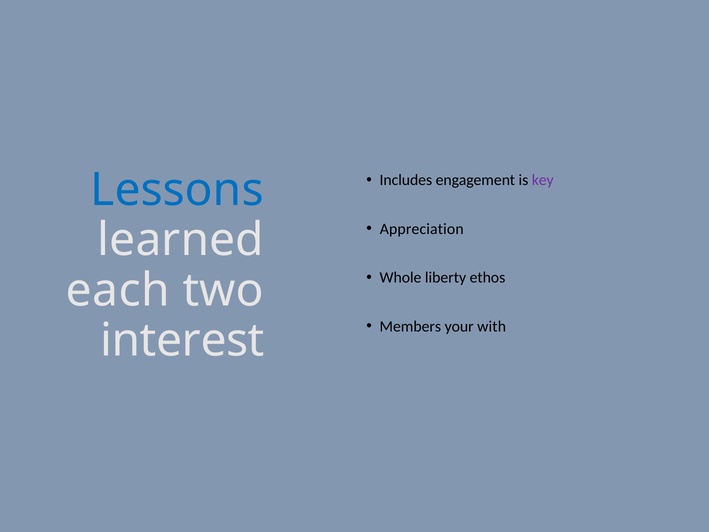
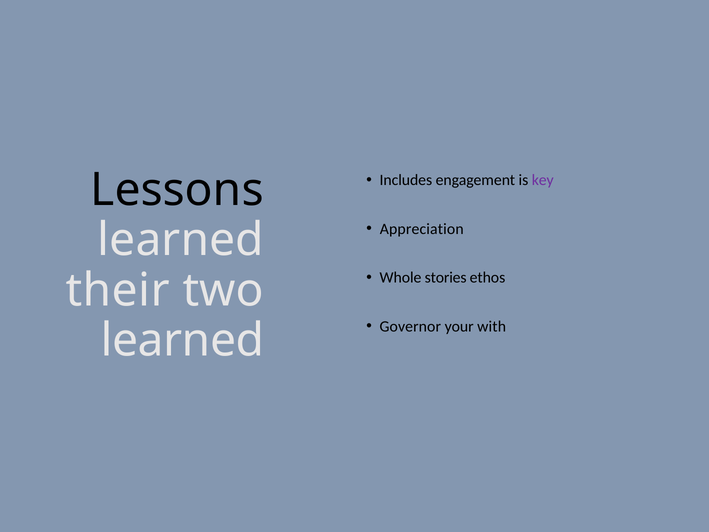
Lessons colour: blue -> black (177, 190)
liberty: liberty -> stories (446, 277)
each: each -> their (118, 290)
Members: Members -> Governor (410, 326)
interest: interest -> learned (182, 340)
